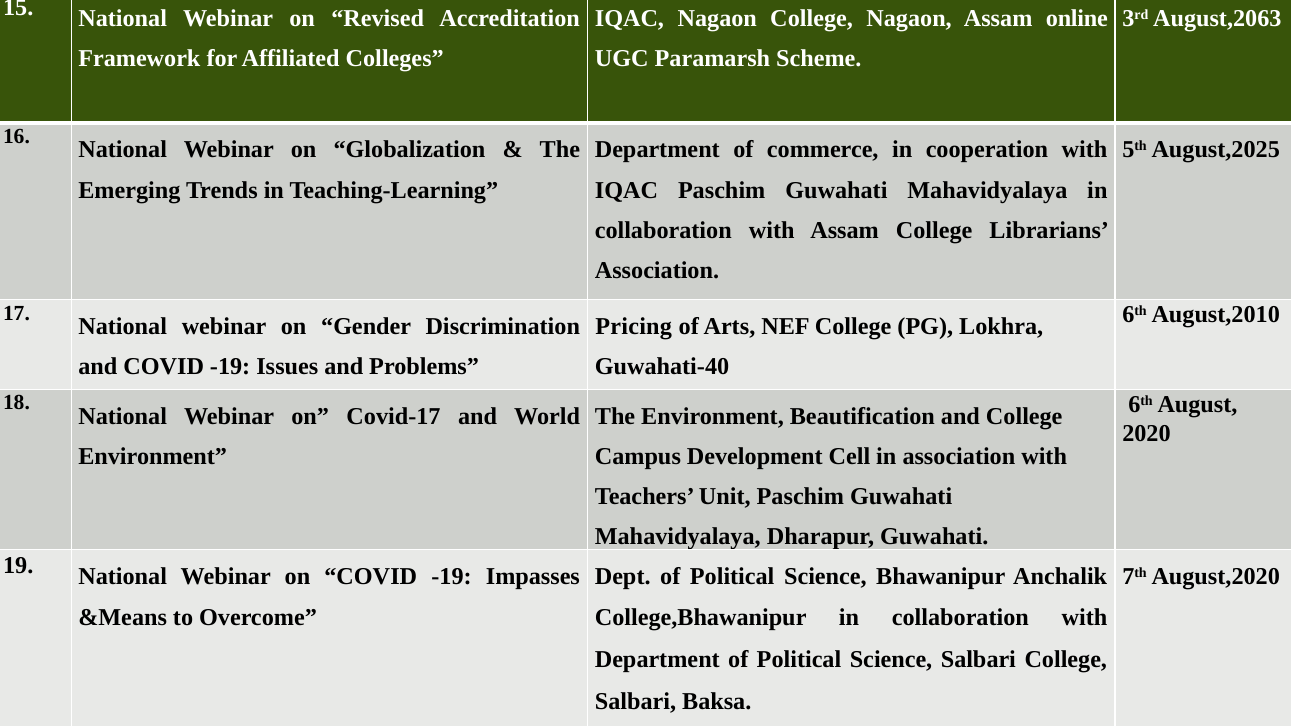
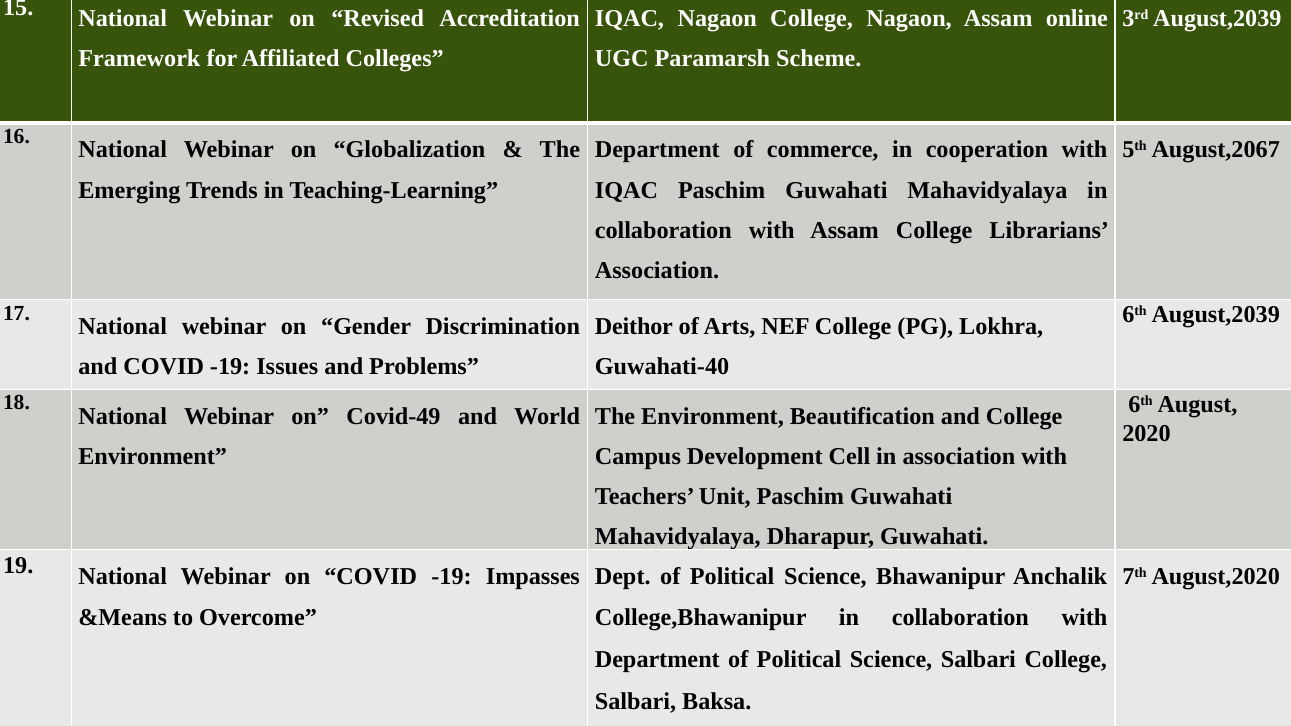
3rd August,2063: August,2063 -> August,2039 (1217, 19)
August,2025: August,2025 -> August,2067 (1216, 150)
6th August,2010: August,2010 -> August,2039 (1216, 315)
Pricing: Pricing -> Deithor (634, 326)
Covid-17: Covid-17 -> Covid-49 (393, 416)
